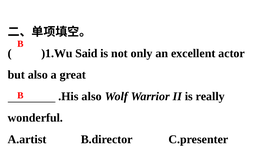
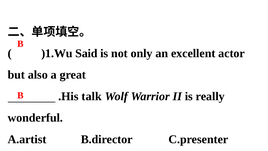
.His also: also -> talk (92, 96)
